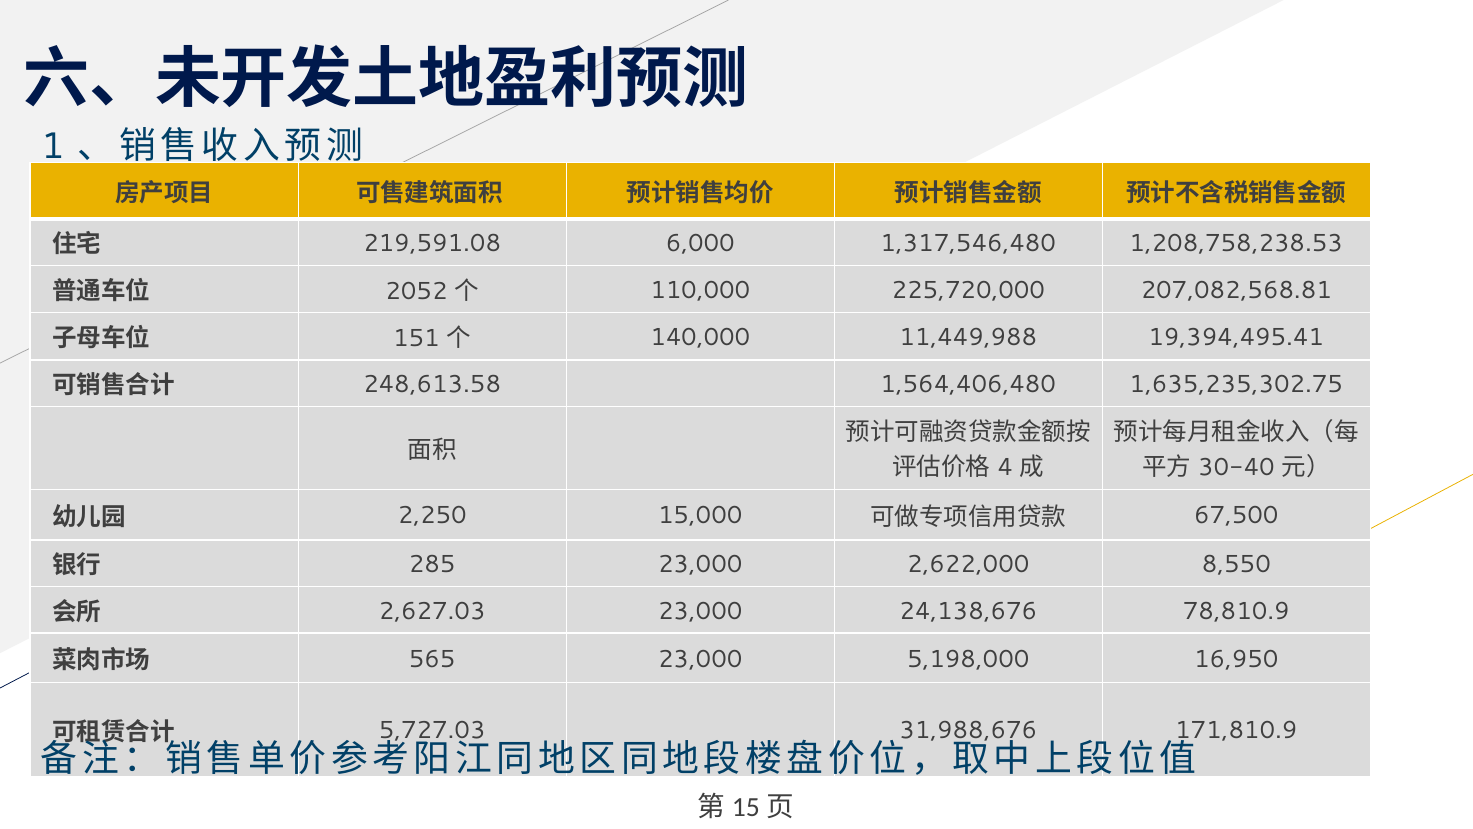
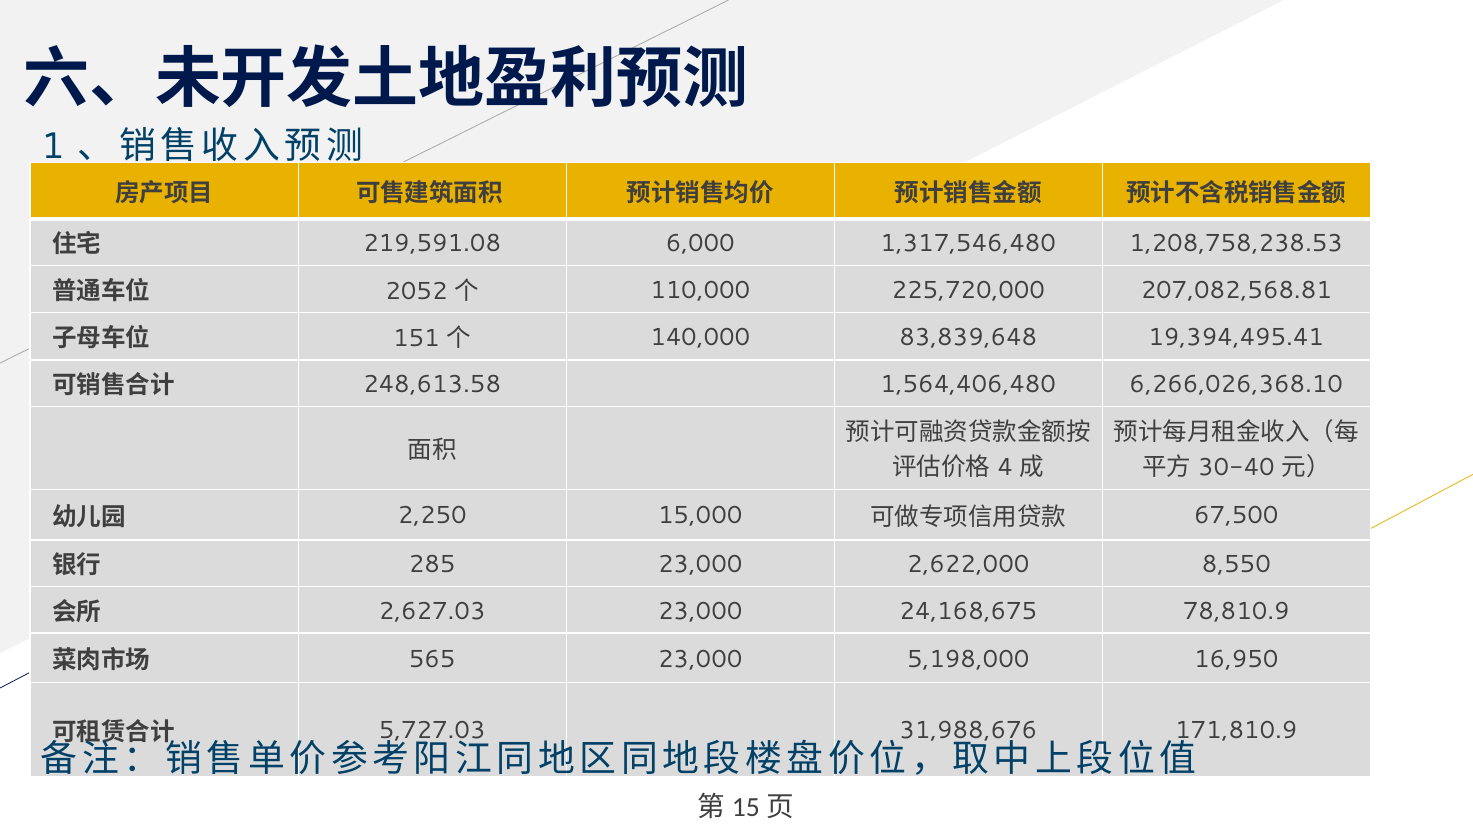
11,449,988: 11,449,988 -> 83,839,648 (968, 337)
1,635,235,302.75: 1,635,235,302.75 -> 6,266,026,368.10 (1236, 384)
24,138,676: 24,138,676 -> 24,168,675 (968, 611)
